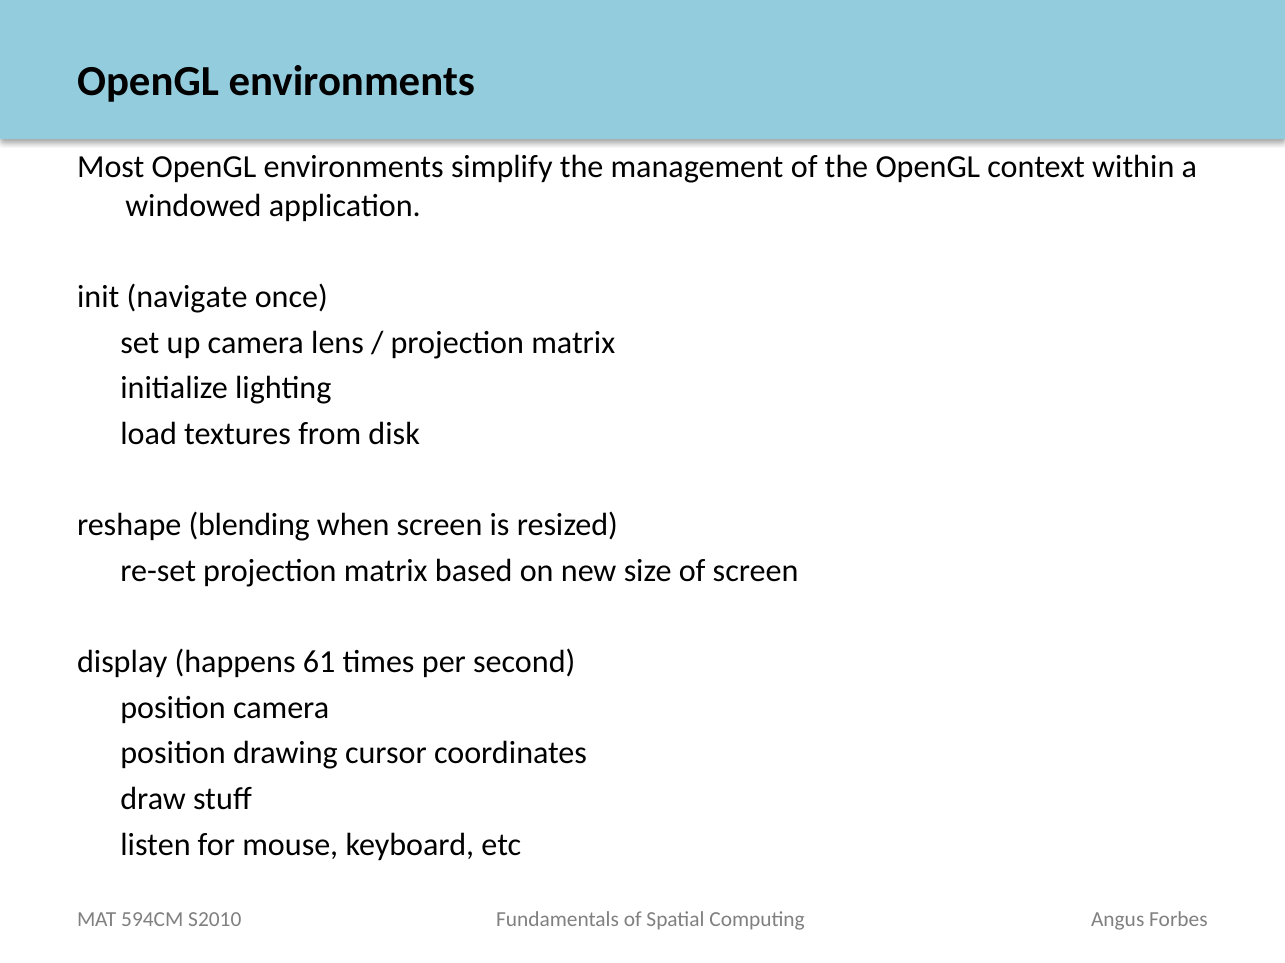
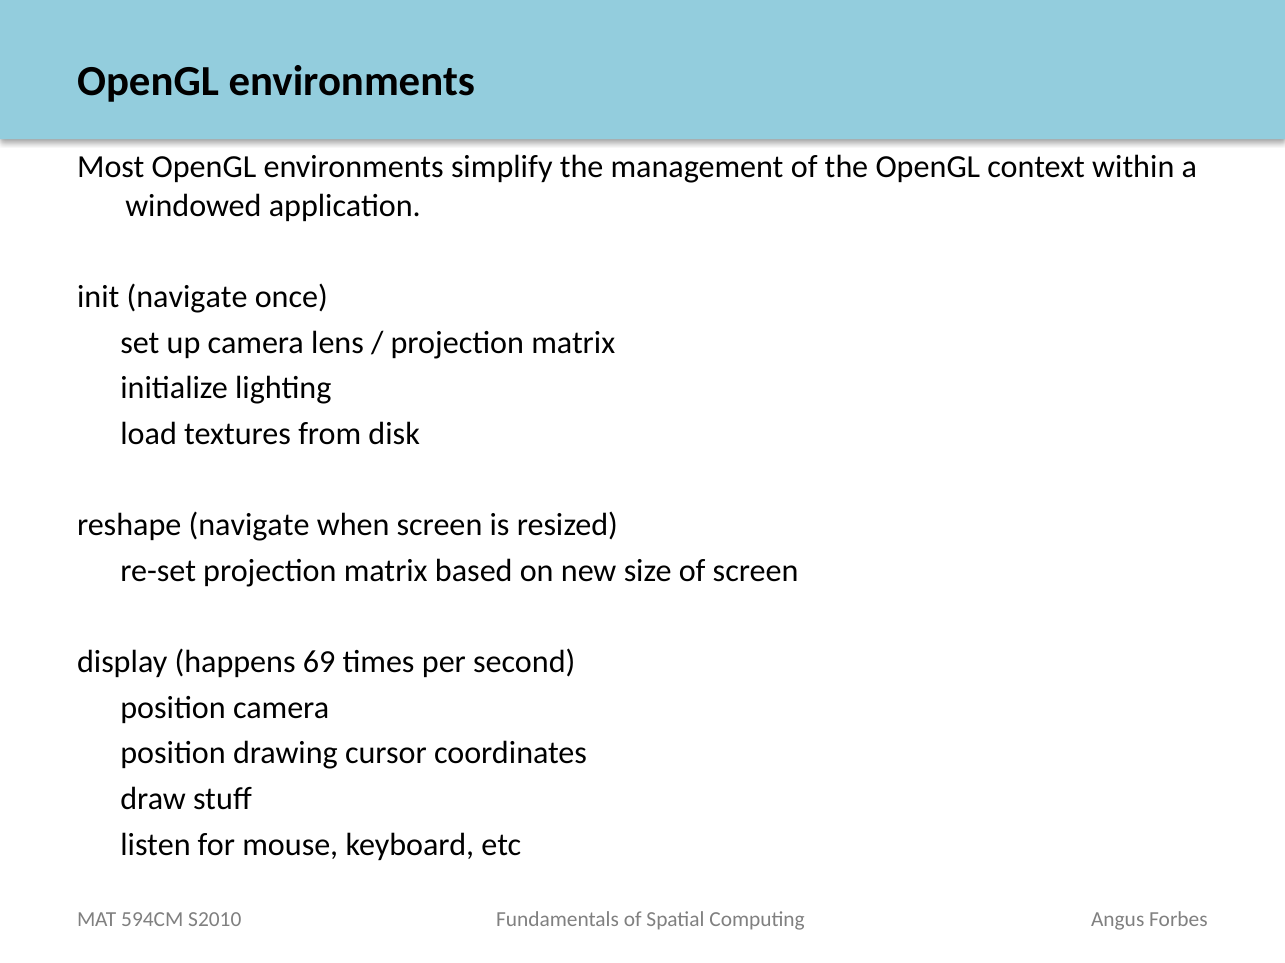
reshape blending: blending -> navigate (249, 526)
61: 61 -> 69 (319, 663)
